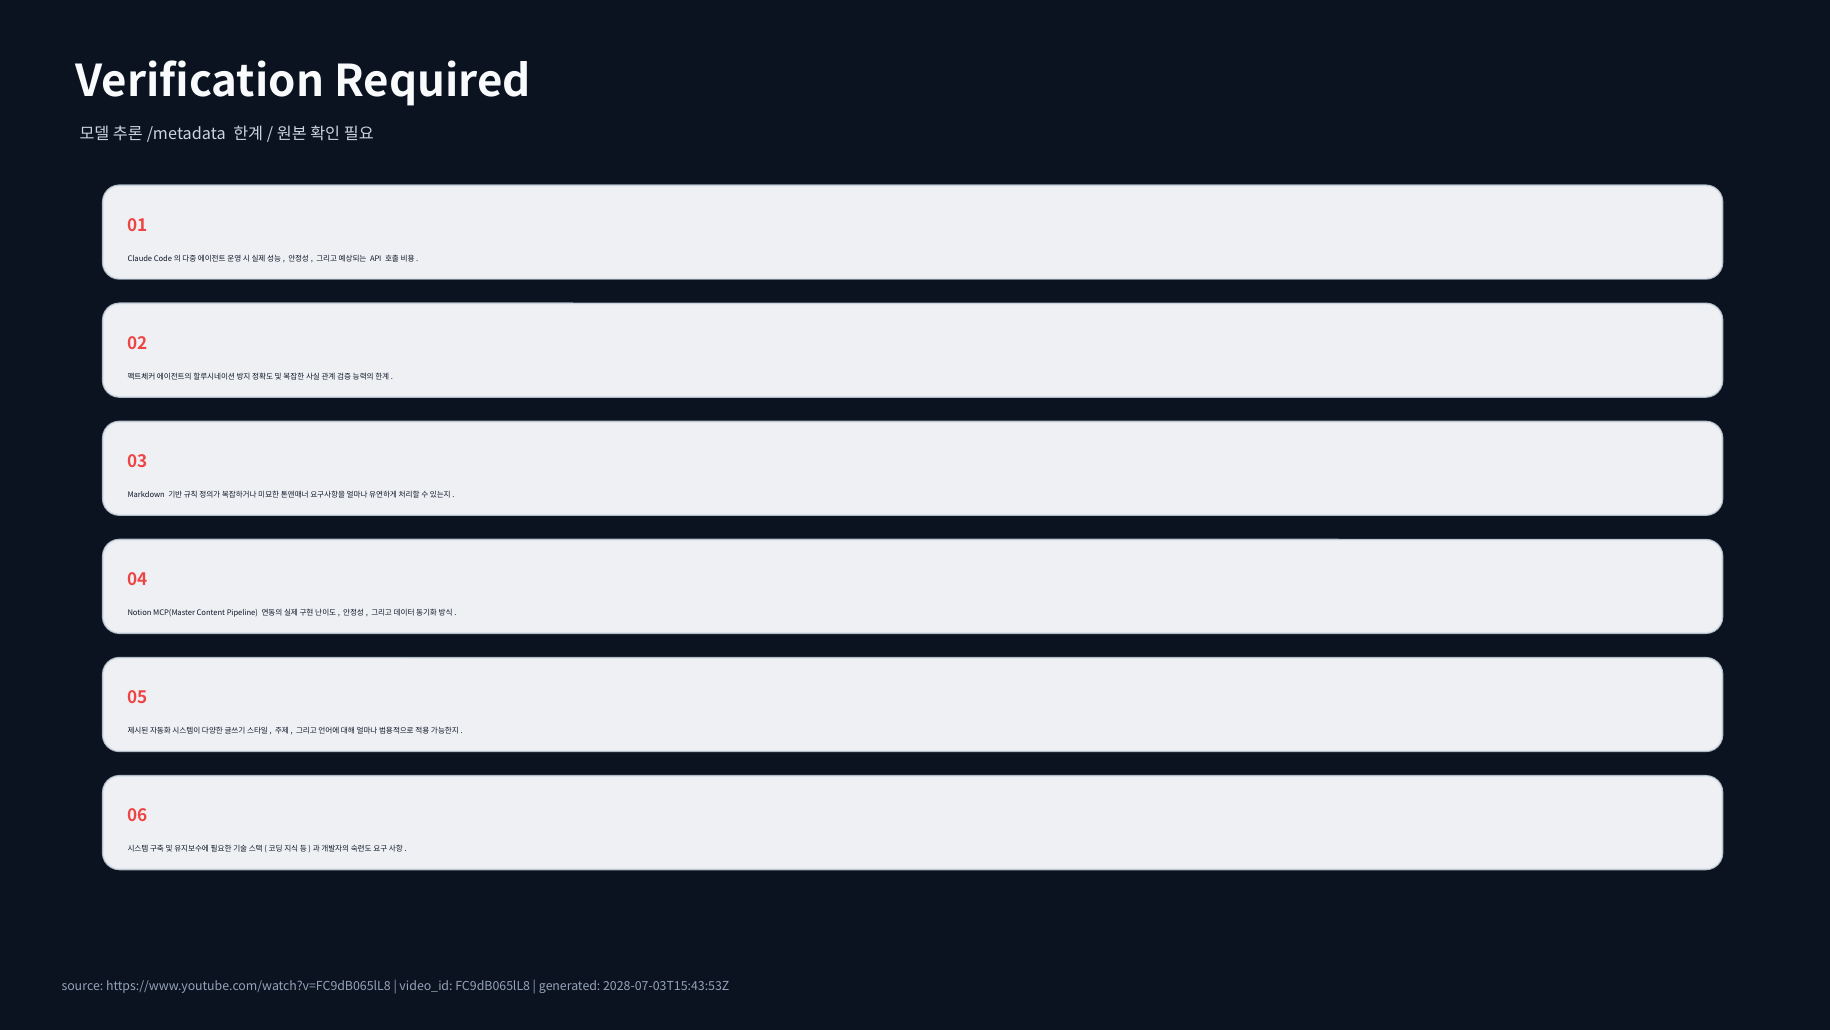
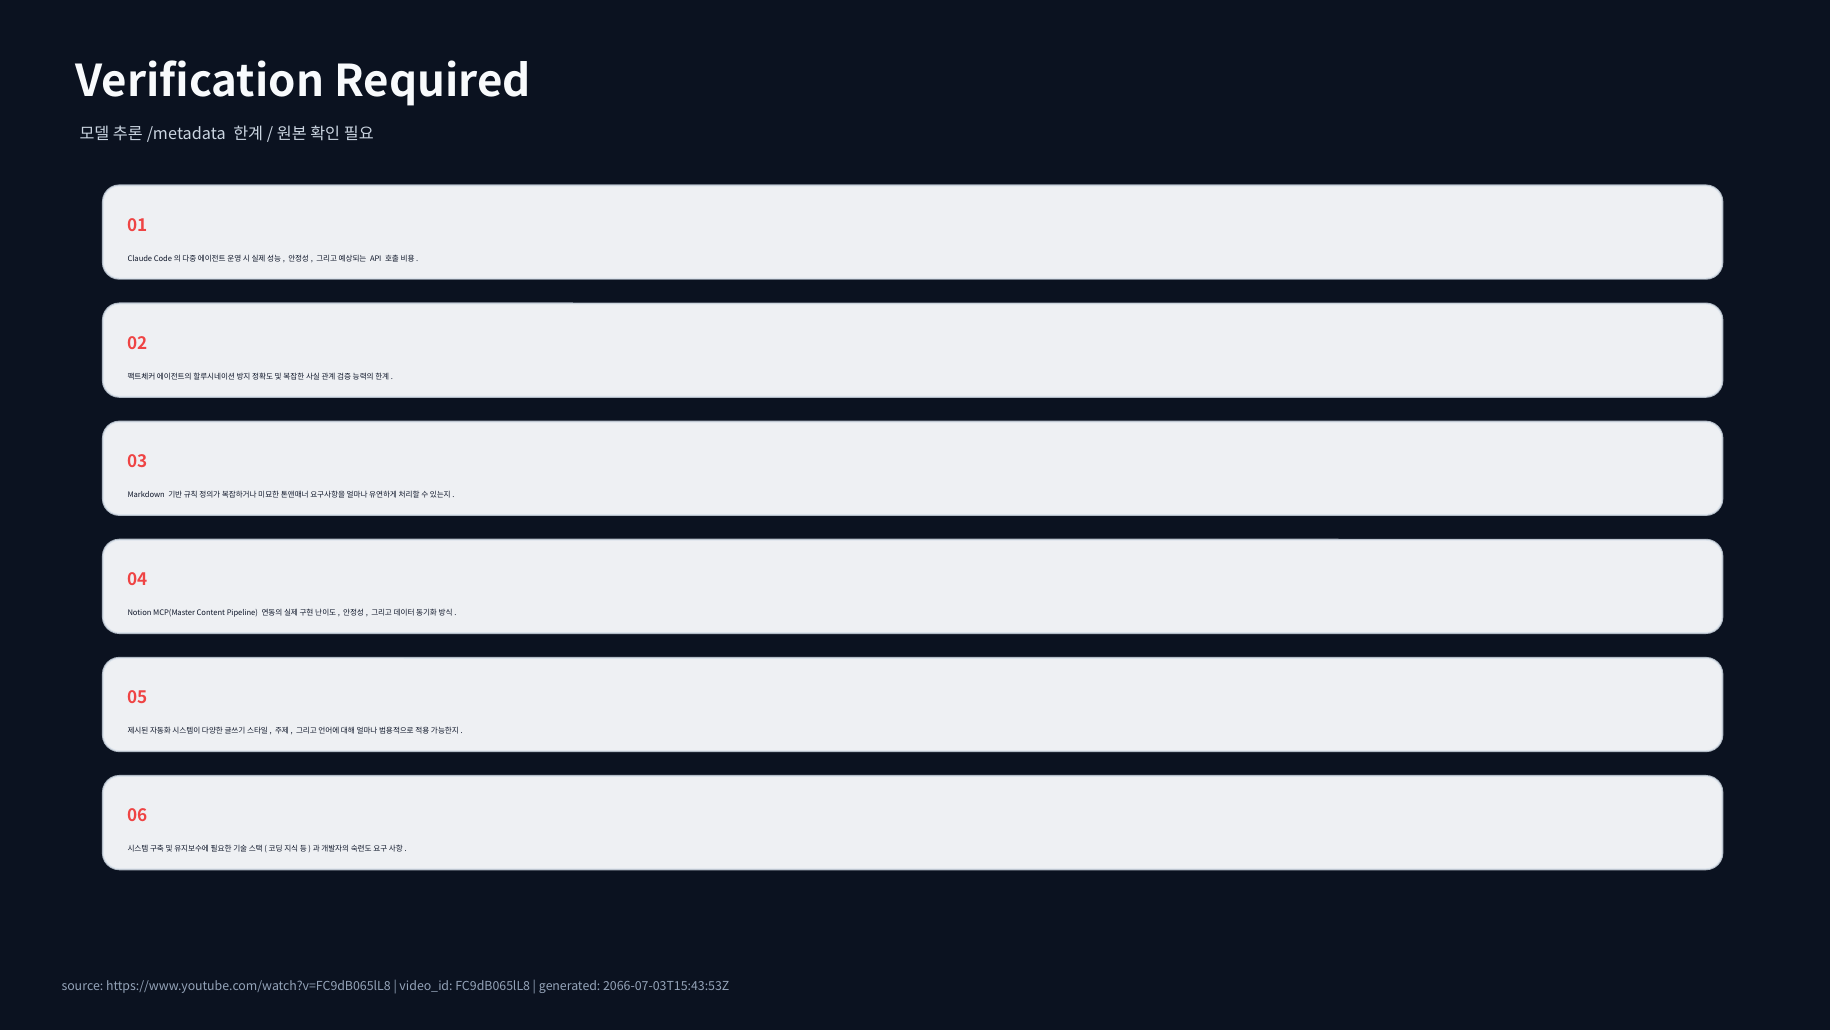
2028-07-03T15:43:53Z: 2028-07-03T15:43:53Z -> 2066-07-03T15:43:53Z (666, 986)
